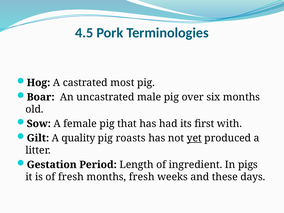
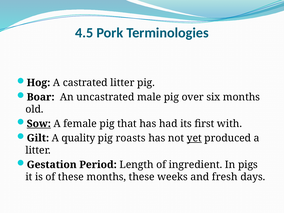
castrated most: most -> litter (122, 83)
Sow underline: none -> present (39, 124)
of fresh: fresh -> these (71, 177)
months fresh: fresh -> these (142, 177)
these: these -> fresh (225, 177)
